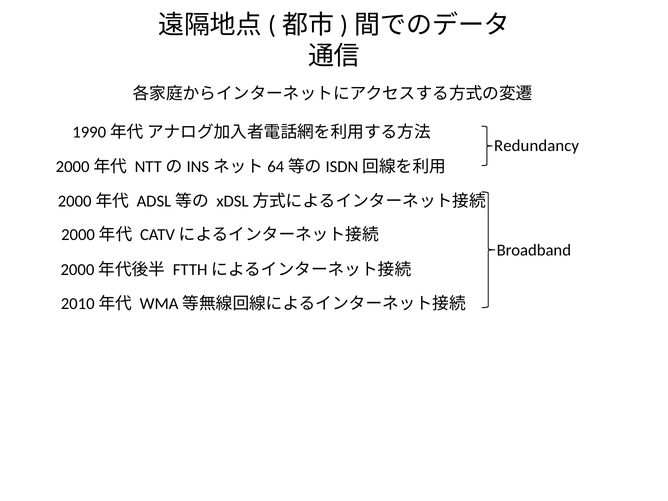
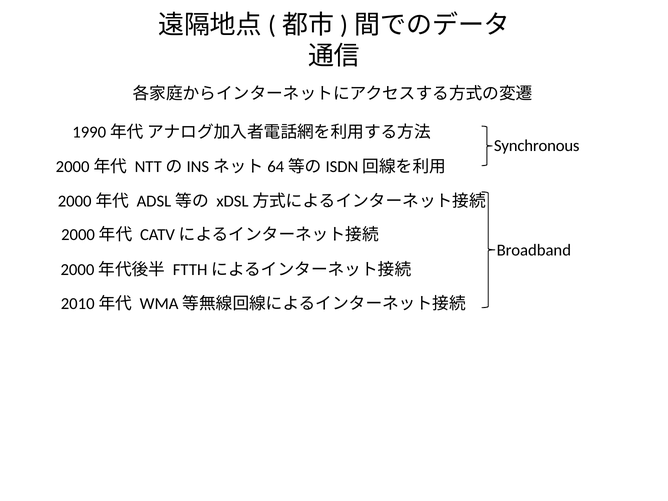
Redundancy: Redundancy -> Synchronous (537, 146)
